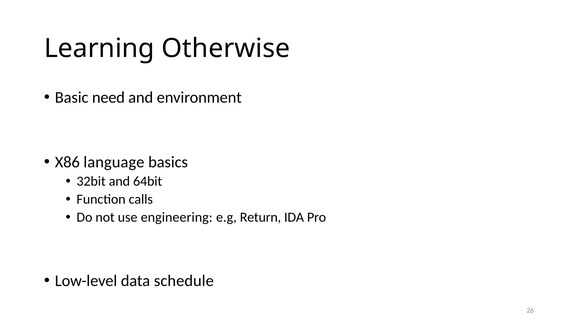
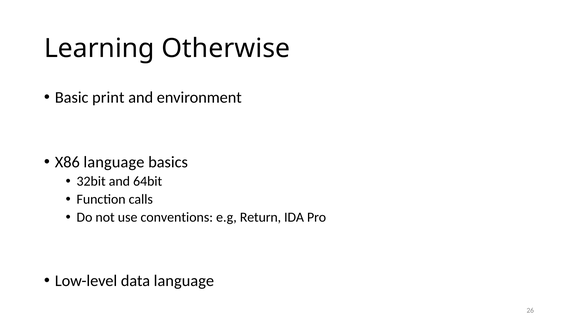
need: need -> print (108, 97)
engineering: engineering -> conventions (177, 217)
data schedule: schedule -> language (184, 281)
